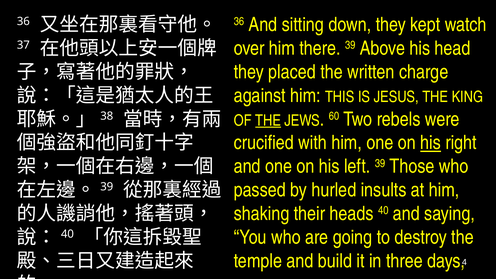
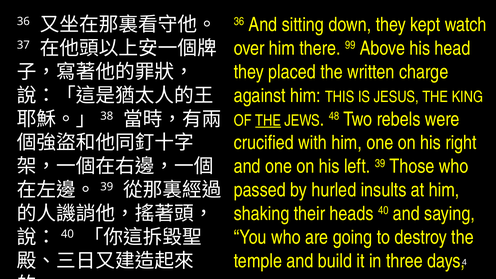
there 39: 39 -> 99 (350, 45)
60: 60 -> 48 (334, 116)
his underline: present -> none (431, 143)
